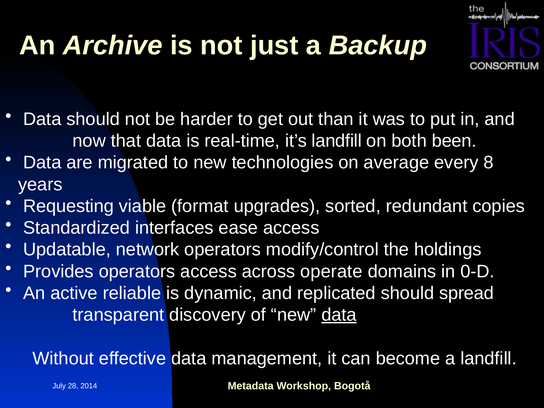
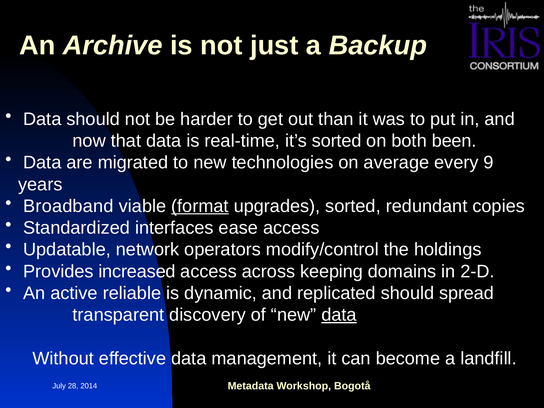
it’s landfill: landfill -> sorted (337, 141)
8: 8 -> 9 (489, 163)
Requesting: Requesting -> Broadband (68, 206)
format underline: none -> present (200, 206)
Provides operators: operators -> increased (137, 271)
operate: operate -> keeping (332, 271)
0-D: 0-D -> 2-D (478, 271)
